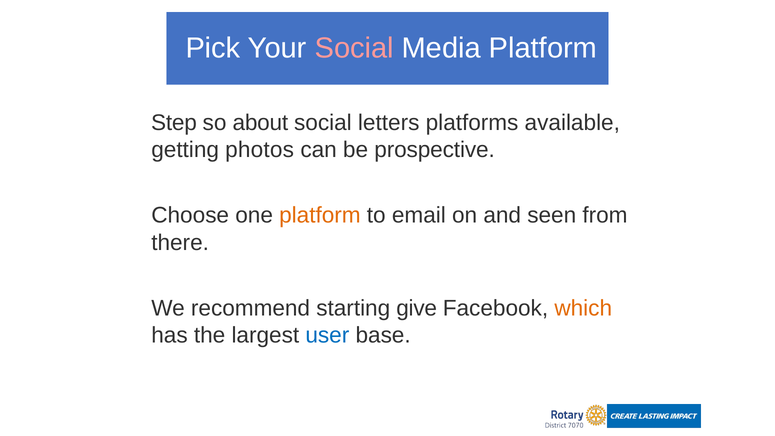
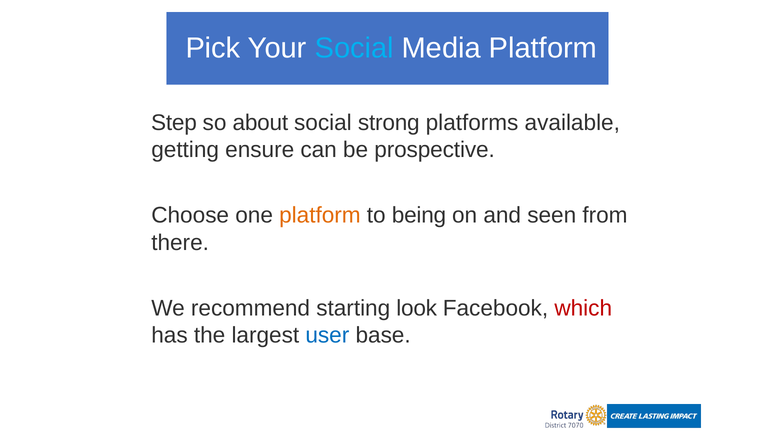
Social colour: pink -> light blue (354, 48)
letters: letters -> strong (389, 123)
photos: photos -> ensure (260, 150)
email: email -> being (419, 215)
give: give -> look (417, 308)
which colour: orange -> red (583, 308)
